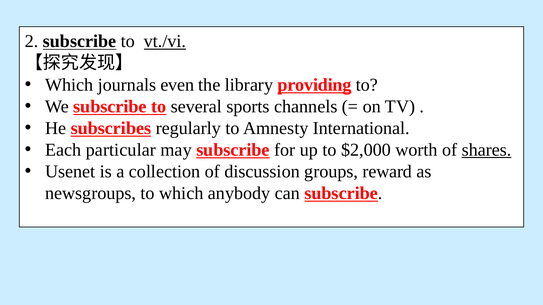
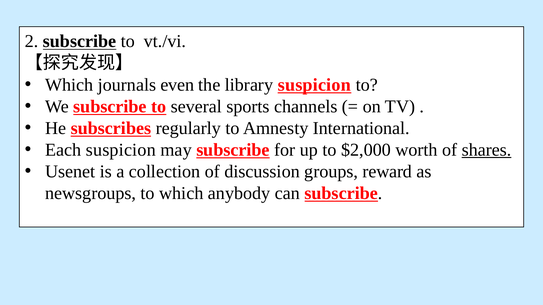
vt./vi underline: present -> none (165, 41)
library providing: providing -> suspicion (314, 85)
Each particular: particular -> suspicion (121, 150)
